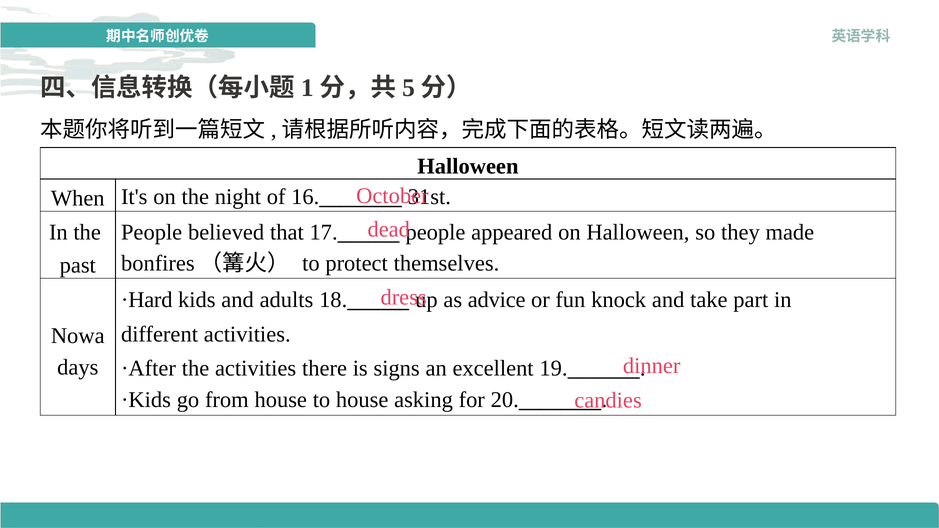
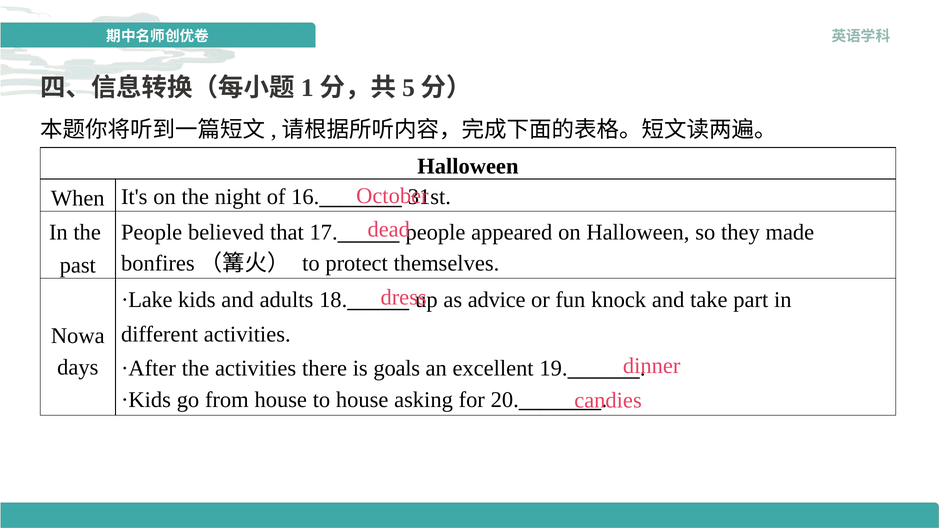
·Hard: ·Hard -> ·Lake (147, 300)
signs: signs -> goals (397, 369)
